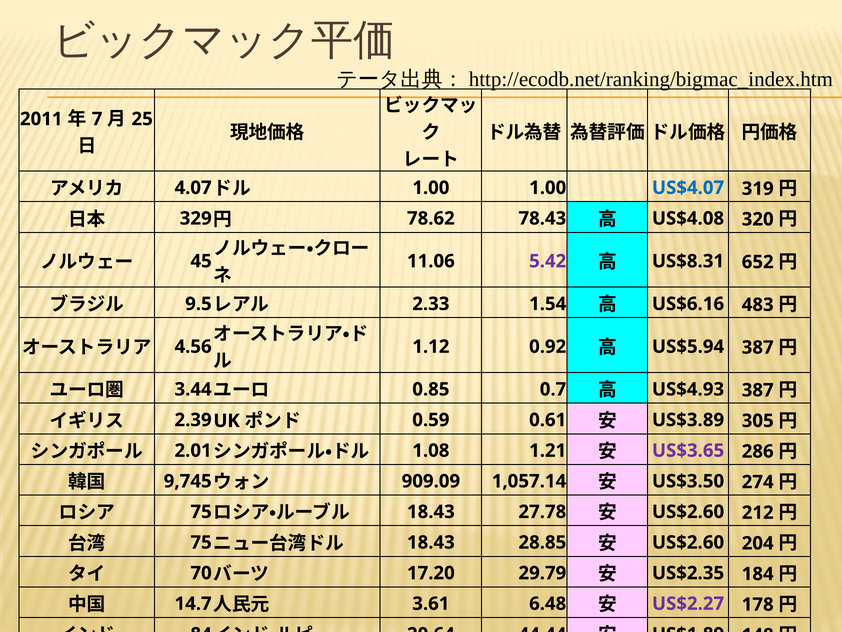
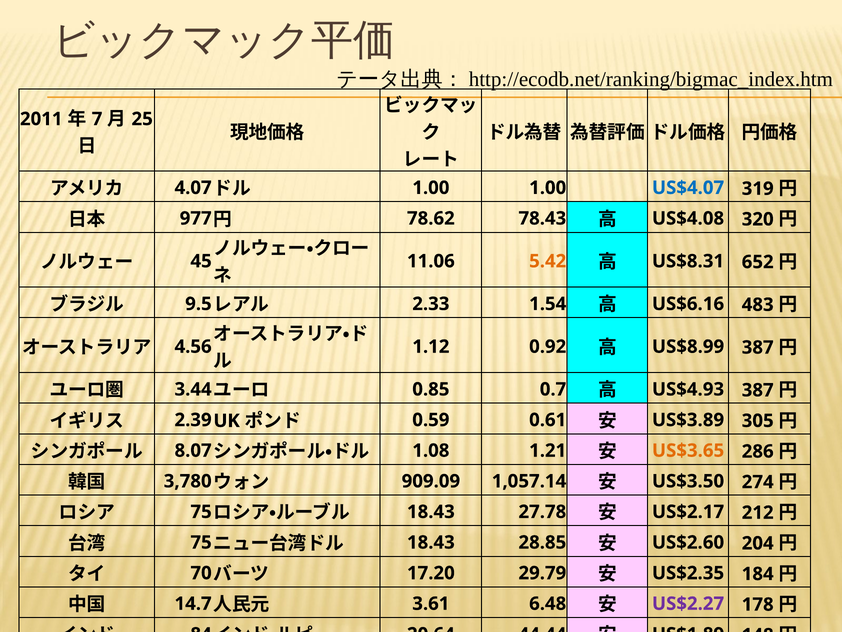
329: 329 -> 977 (196, 218)
5.42 colour: purple -> orange (548, 261)
US$5.94: US$5.94 -> US$8.99 (688, 346)
2.01: 2.01 -> 8.07 (193, 450)
US$3.65 colour: purple -> orange (688, 450)
9,745: 9,745 -> 3,780 (188, 481)
US$2.60: US$2.60 -> US$2.17 (688, 511)
